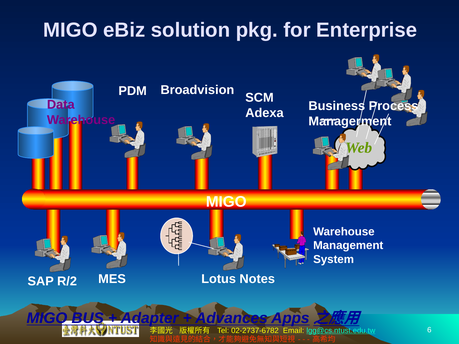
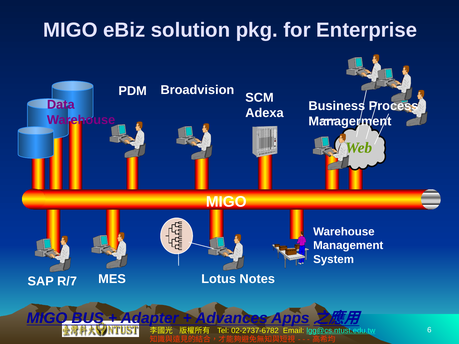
R/2: R/2 -> R/7 (67, 282)
